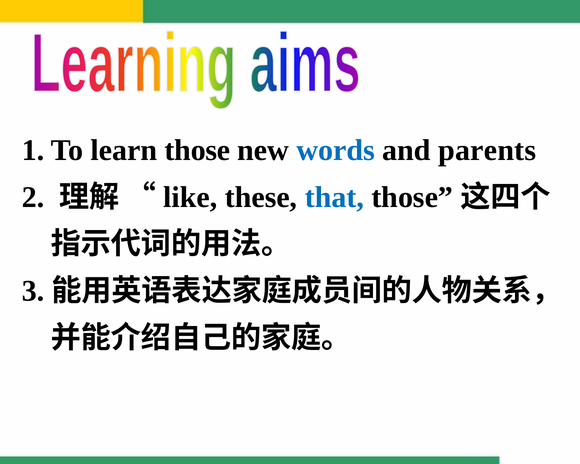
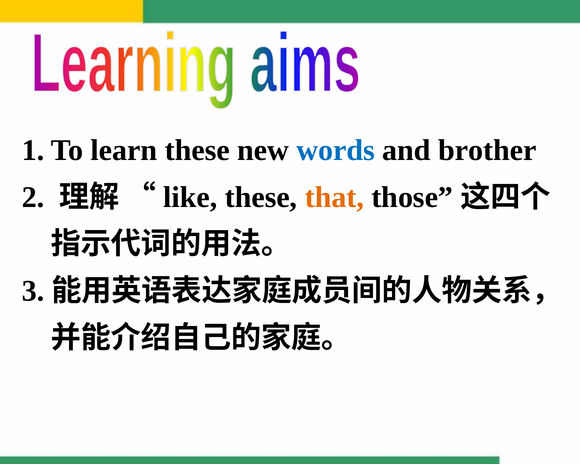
learn those: those -> these (197, 150)
parents: parents -> brother (487, 150)
that colour: blue -> orange (334, 197)
